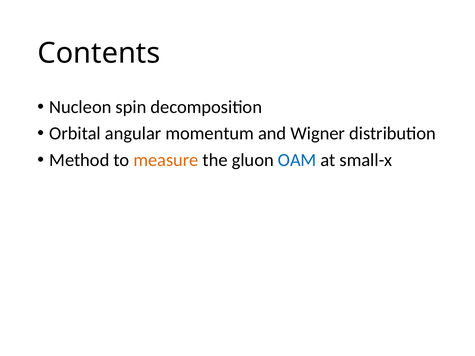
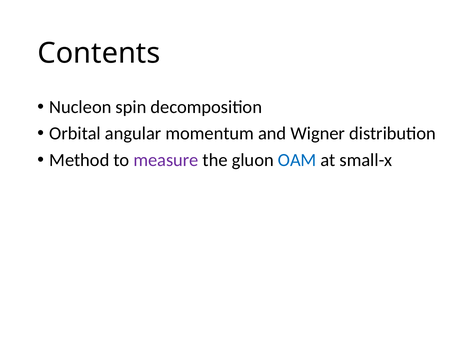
measure colour: orange -> purple (166, 160)
